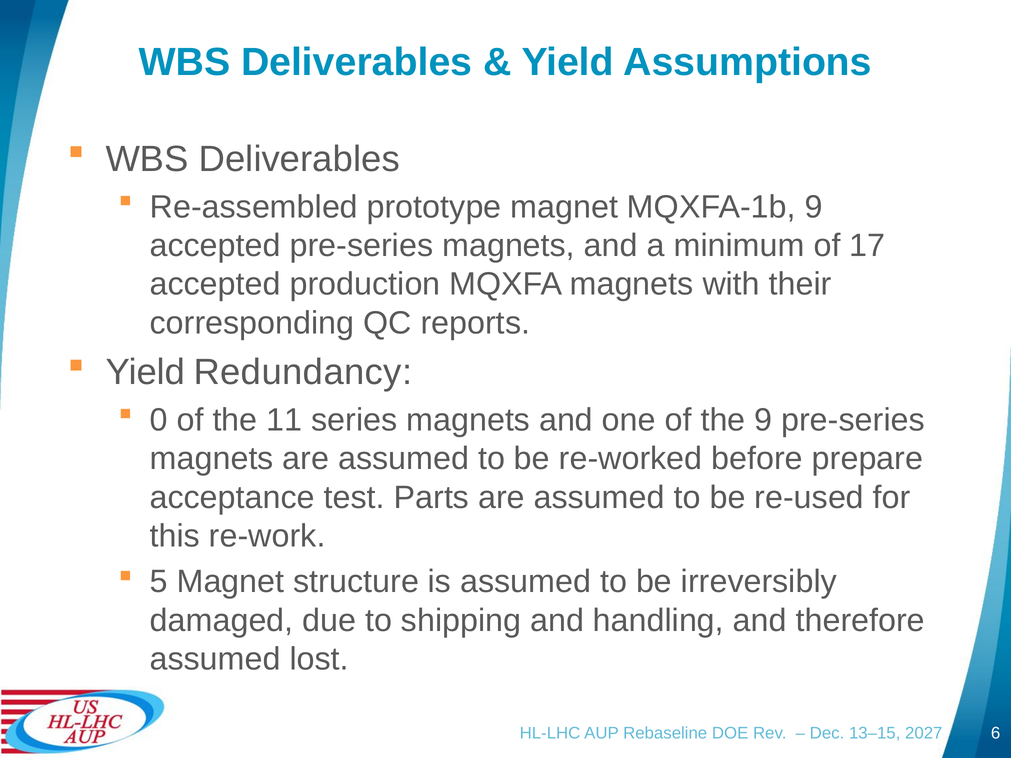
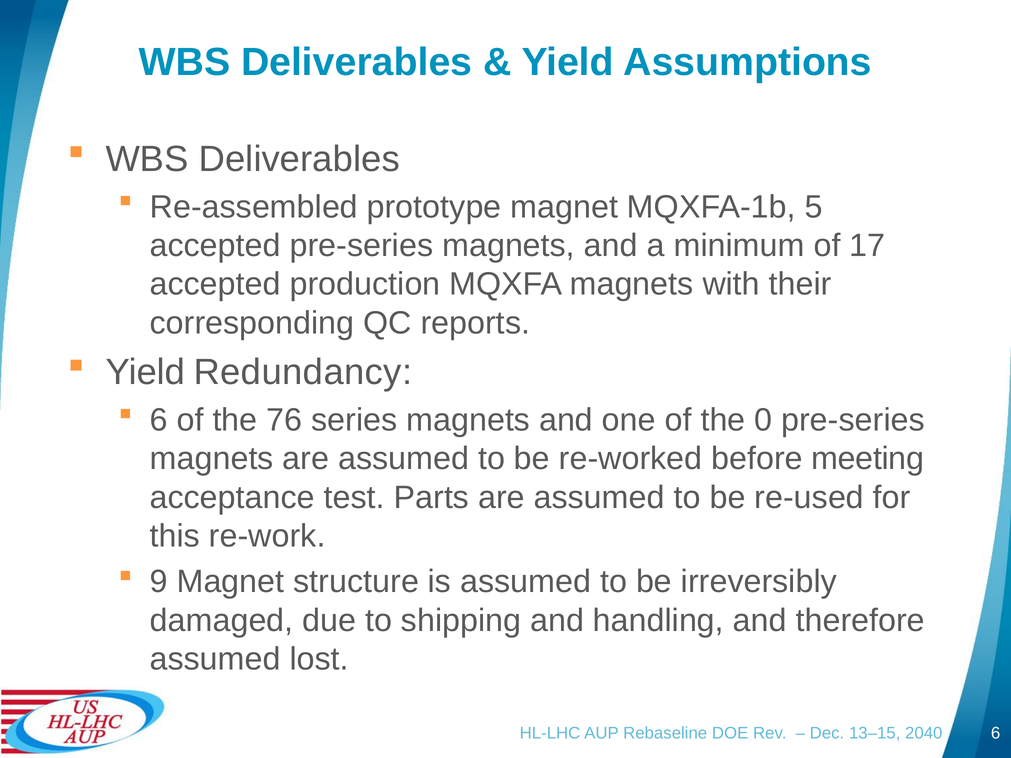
MQXFA-1b 9: 9 -> 5 (814, 207)
0: 0 -> 6 (159, 420)
11: 11 -> 76 (284, 420)
the 9: 9 -> 0 (763, 420)
prepare: prepare -> meeting (868, 459)
5: 5 -> 9 (159, 582)
2027: 2027 -> 2040 (924, 734)
